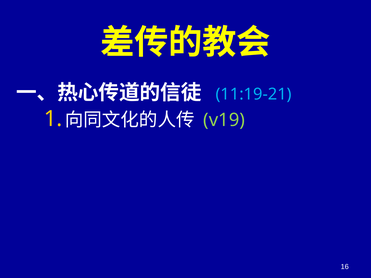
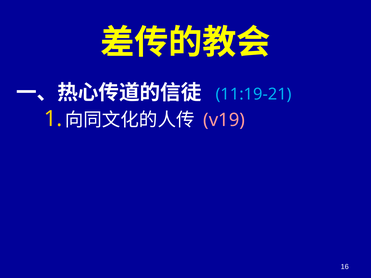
v19 colour: light green -> pink (224, 120)
